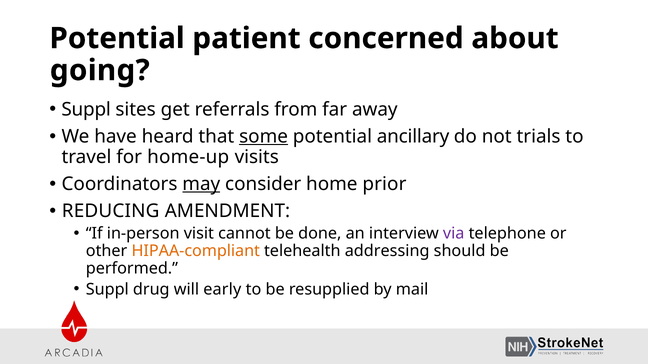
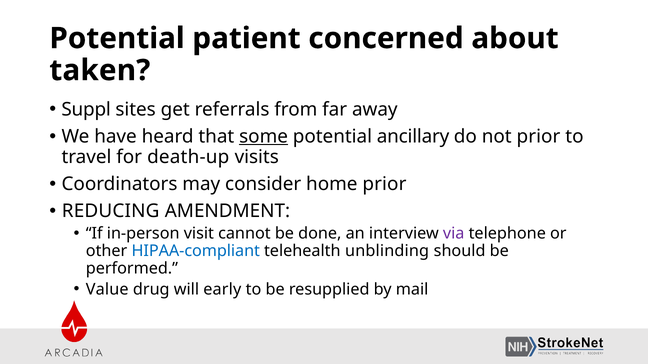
going: going -> taken (100, 70)
not trials: trials -> prior (538, 137)
home-up: home-up -> death-up (188, 157)
may underline: present -> none (201, 184)
HIPAA-compliant colour: orange -> blue (196, 251)
addressing: addressing -> unblinding (387, 251)
Suppl: Suppl -> Value (107, 290)
